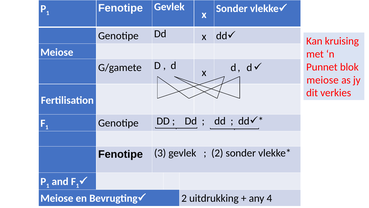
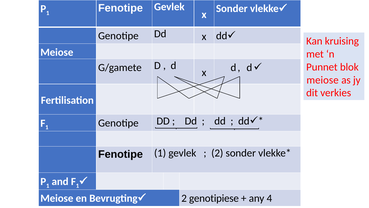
Fenotipe 3: 3 -> 1 (160, 153)
uitdrukking: uitdrukking -> genotipiese (214, 198)
